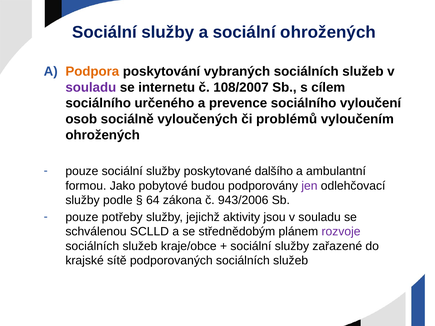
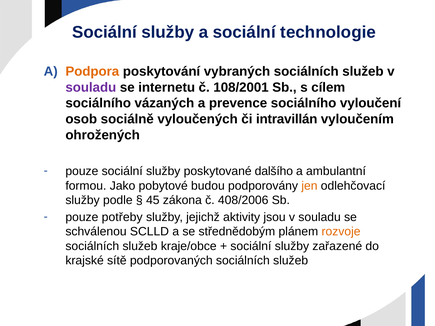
sociální ohrožených: ohrožených -> technologie (328, 32)
108/2007: 108/2007 -> 108/2001 (241, 87)
určeného: určeného -> vázaných (164, 103)
problémů: problémů -> intravillán (287, 119)
jen colour: purple -> orange (309, 186)
64: 64 -> 45 (153, 200)
943/2006: 943/2006 -> 408/2006 (243, 200)
rozvoje colour: purple -> orange (341, 232)
